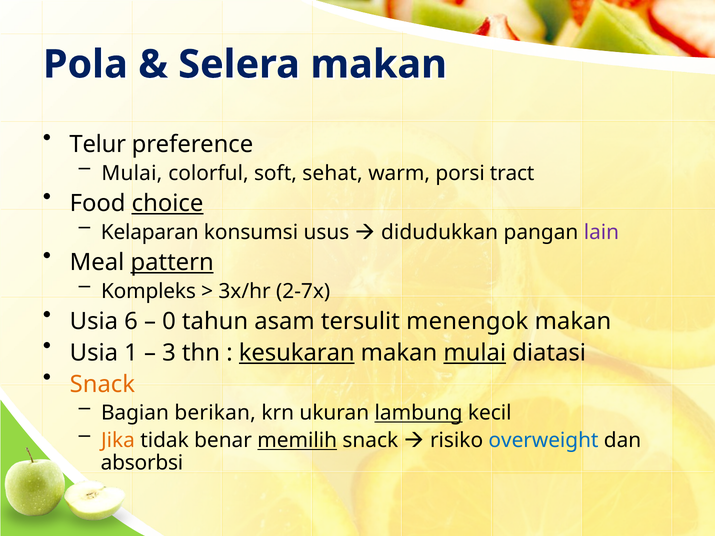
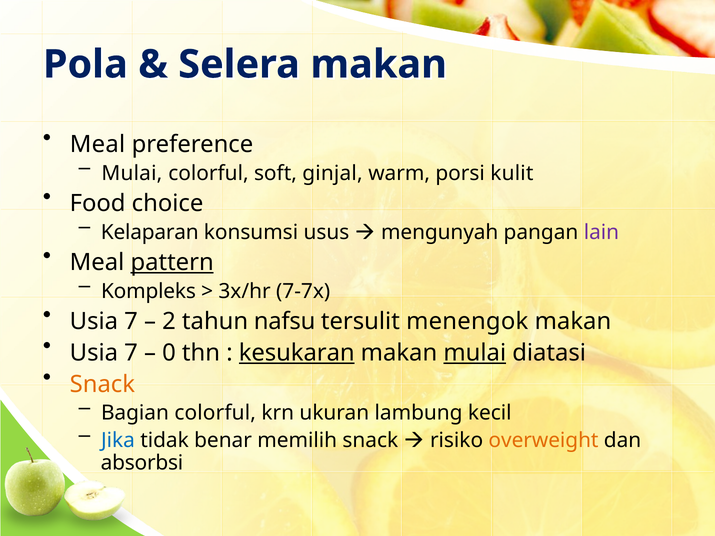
Telur: Telur -> Meal (98, 145)
sehat: sehat -> ginjal (332, 173)
tract: tract -> kulit (512, 173)
choice underline: present -> none (168, 204)
didudukkan: didudukkan -> mengunyah (440, 232)
2-7x: 2-7x -> 7-7x (303, 291)
6: 6 -> 7 (131, 322)
0: 0 -> 2 (169, 322)
asam: asam -> nafsu (285, 322)
1: 1 -> 7 (131, 353)
3: 3 -> 0 (169, 353)
Bagian berikan: berikan -> colorful (215, 413)
lambung underline: present -> none (419, 413)
Jika colour: orange -> blue (118, 441)
memilih underline: present -> none (297, 441)
overweight colour: blue -> orange (543, 441)
